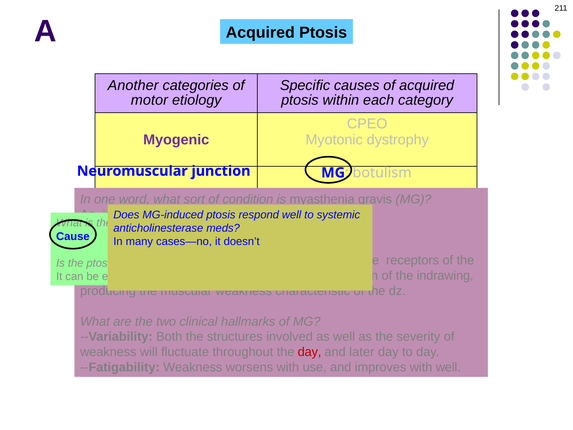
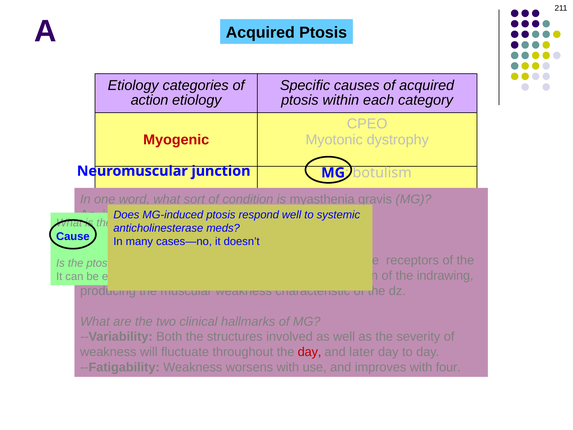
Another: Another -> Etiology (133, 85)
motor: motor -> action (150, 100)
Myogenic colour: purple -> red (176, 140)
with well: well -> four (448, 367)
